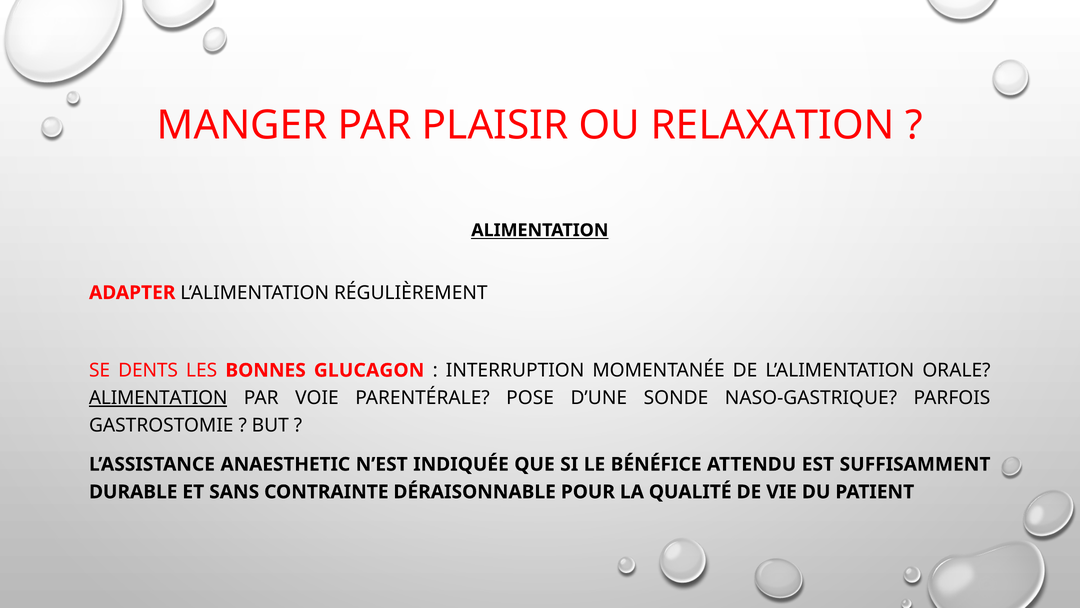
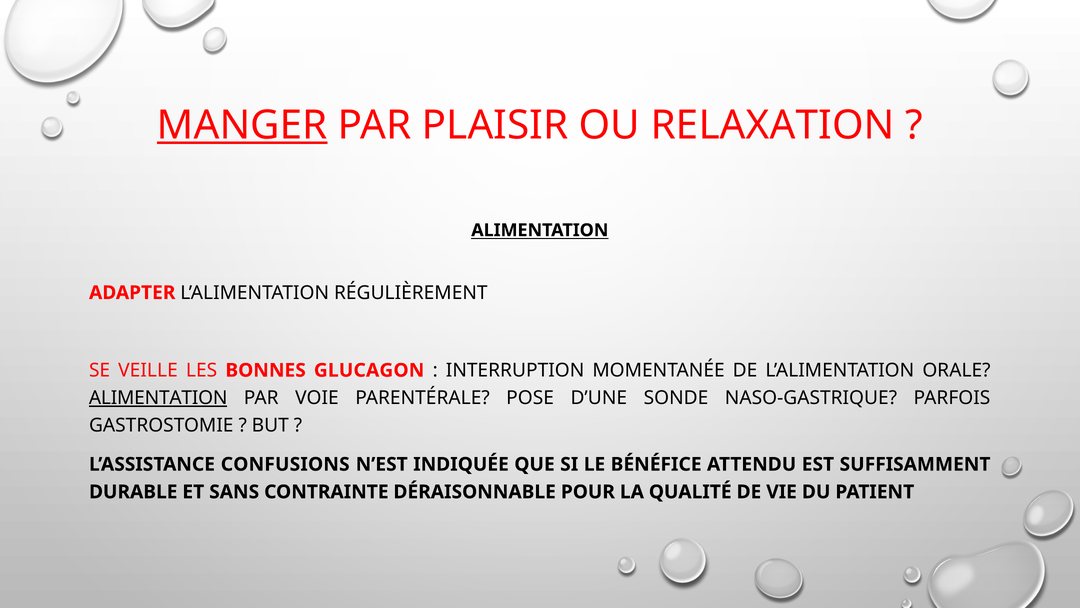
MANGER underline: none -> present (242, 125)
DENTS: DENTS -> VEILLE (148, 370)
ANAESTHETIC: ANAESTHETIC -> CONFUSIONS (285, 464)
